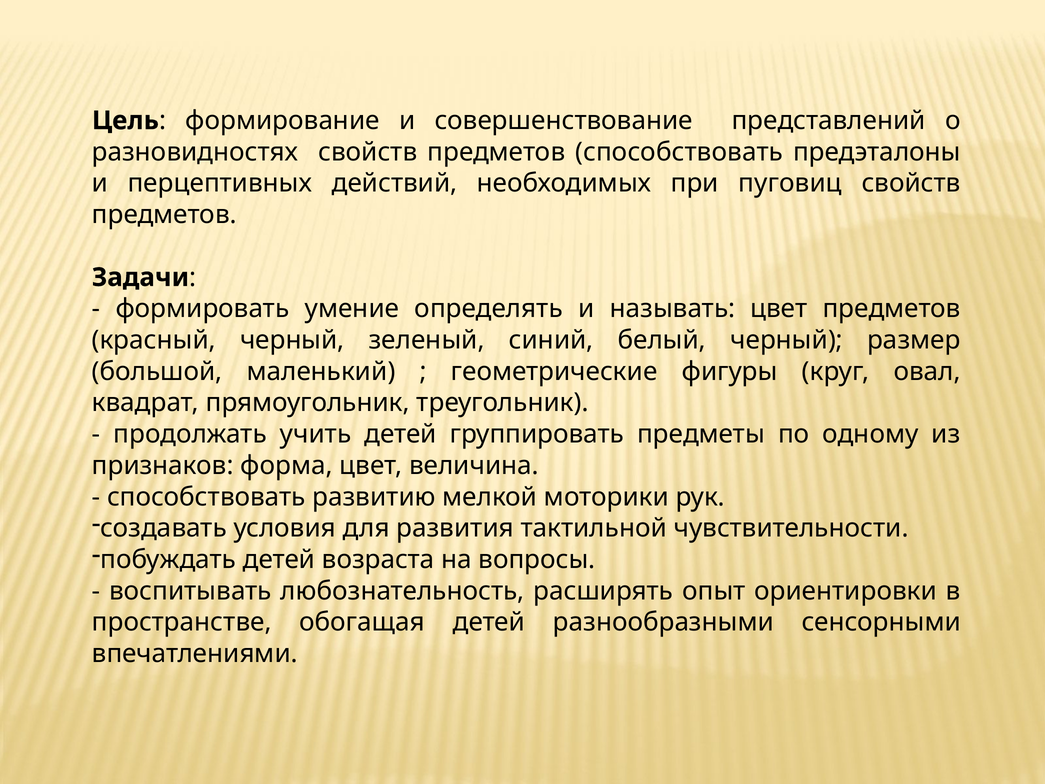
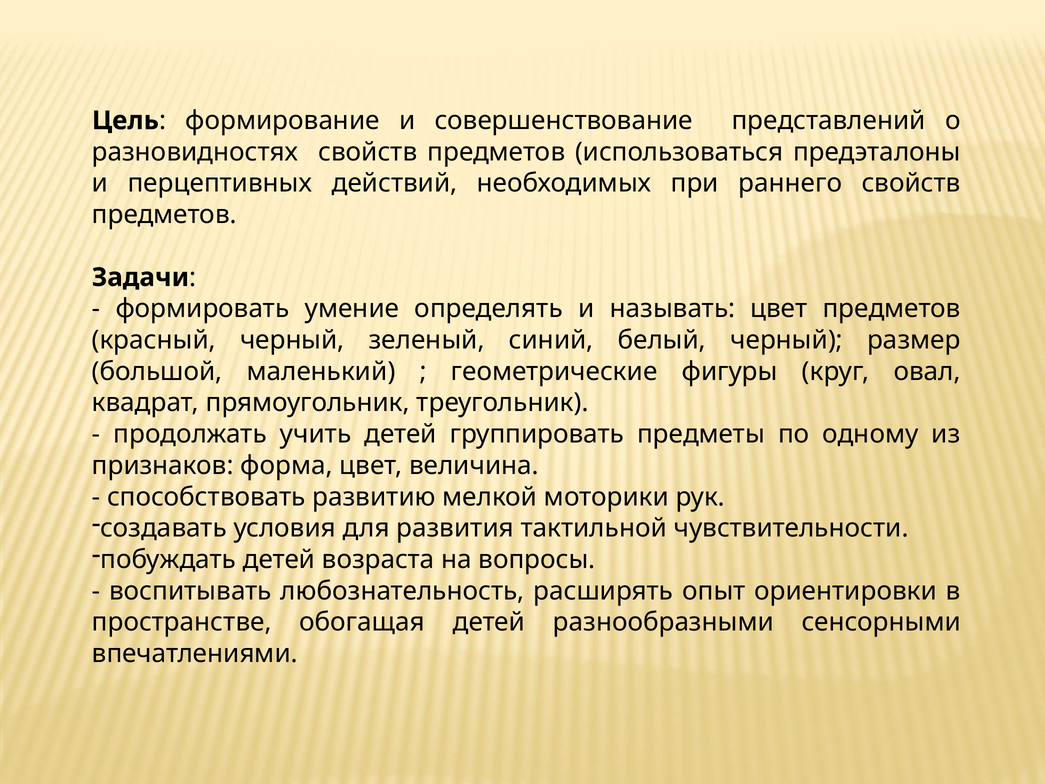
предметов способствовать: способствовать -> использоваться (679, 152)
пуговиц: пуговиц -> раннего (790, 183)
